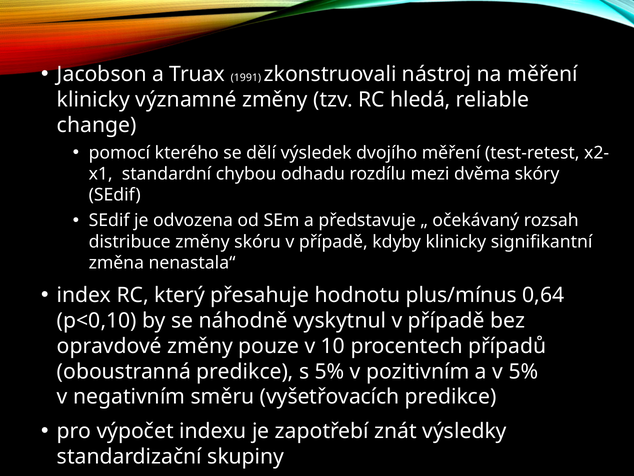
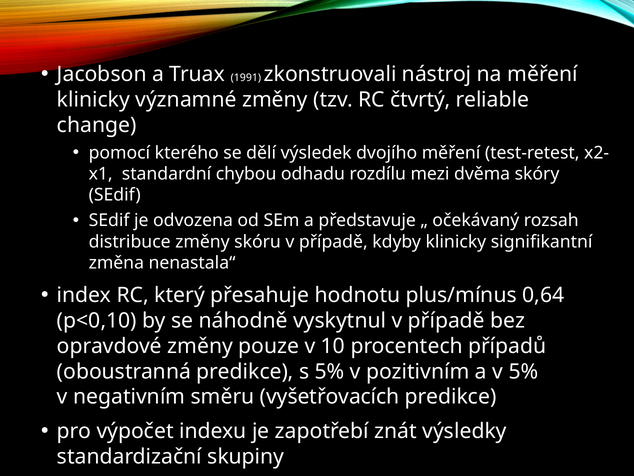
hledá: hledá -> čtvrtý (420, 100)
